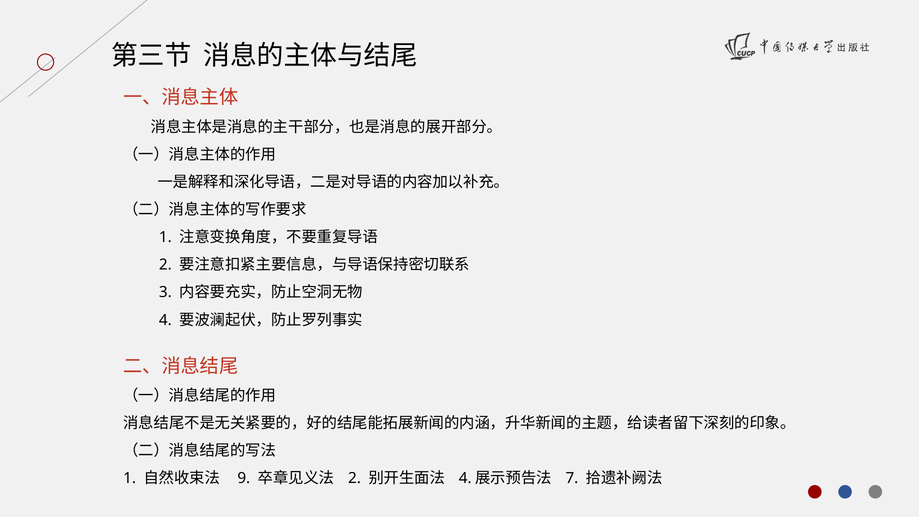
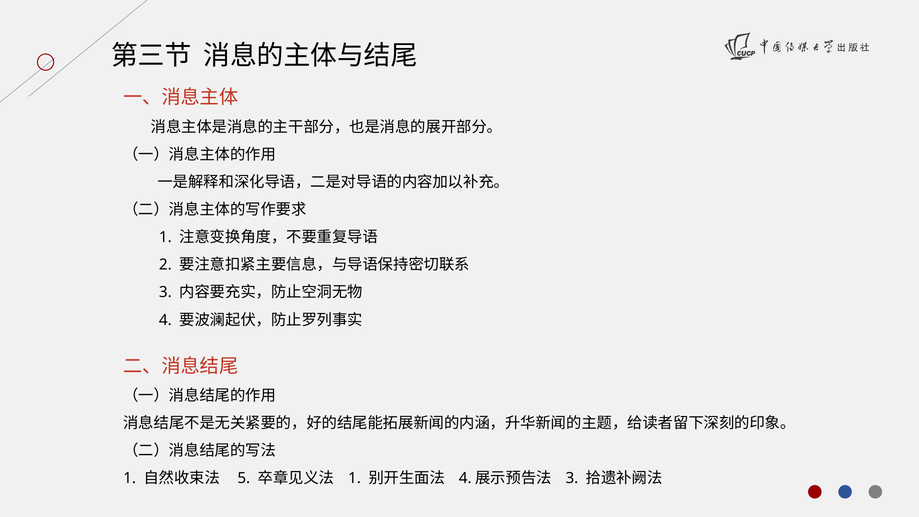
9: 9 -> 5 (244, 478)
2: 2 -> 1 (355, 478)
7: 7 -> 3 (572, 478)
